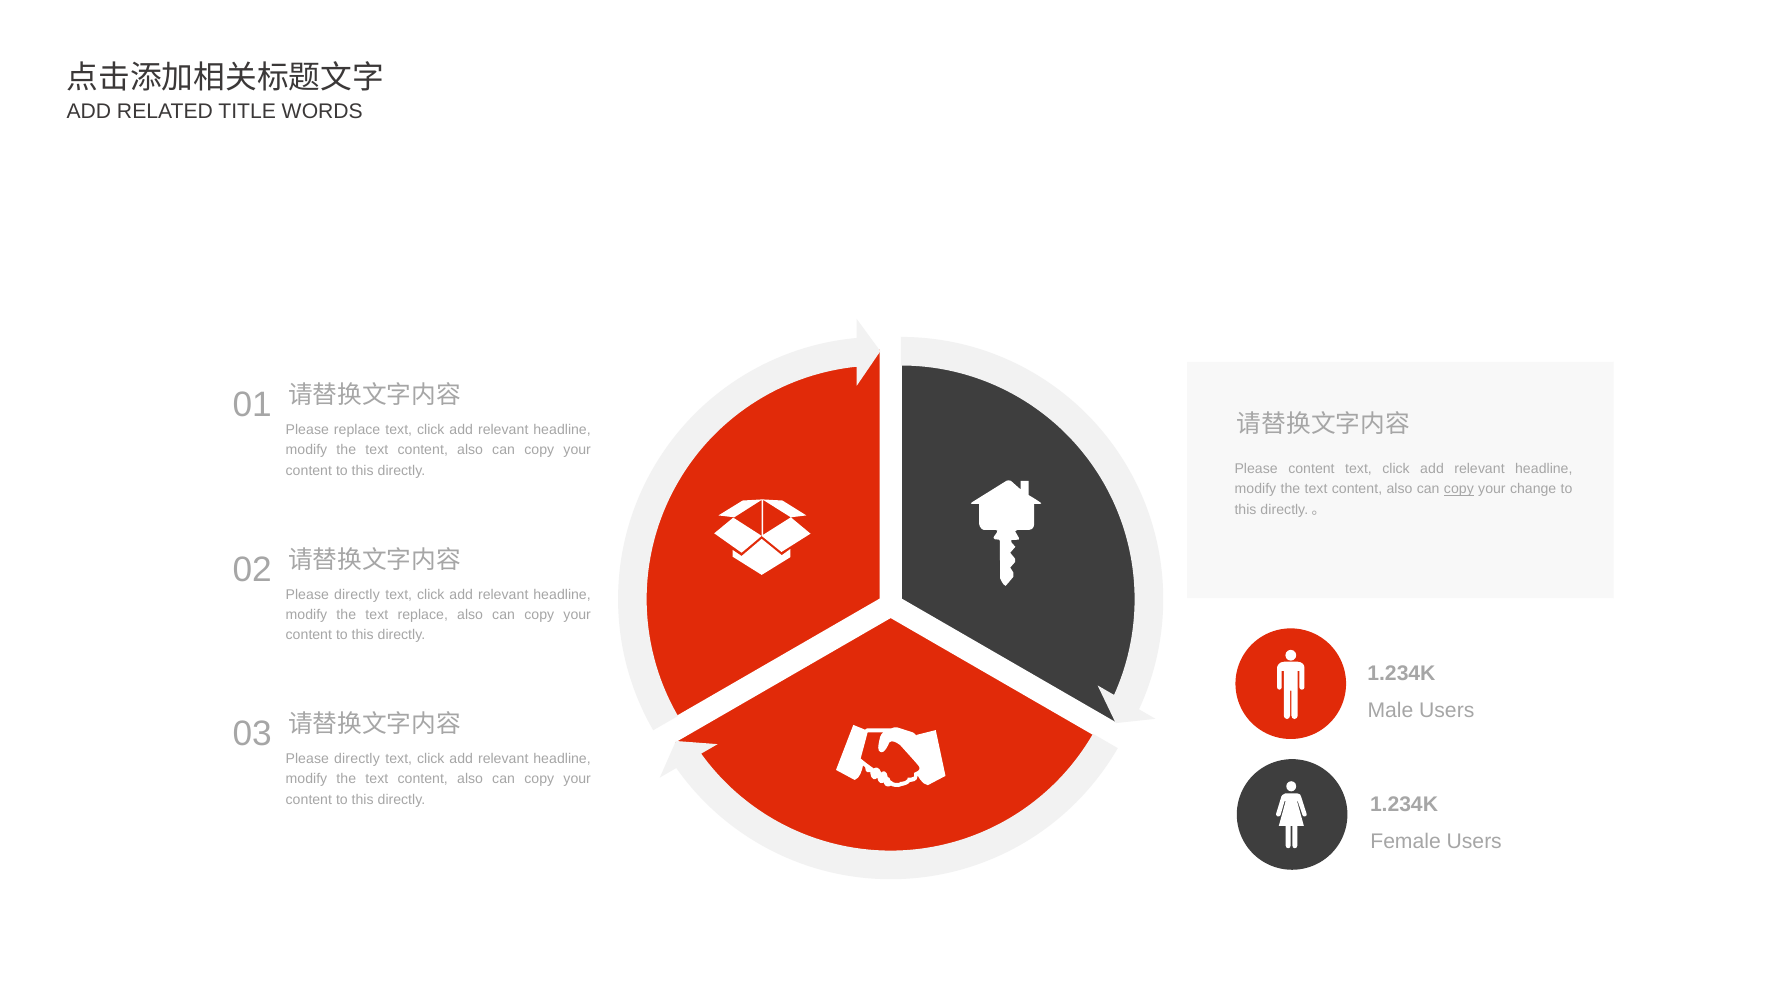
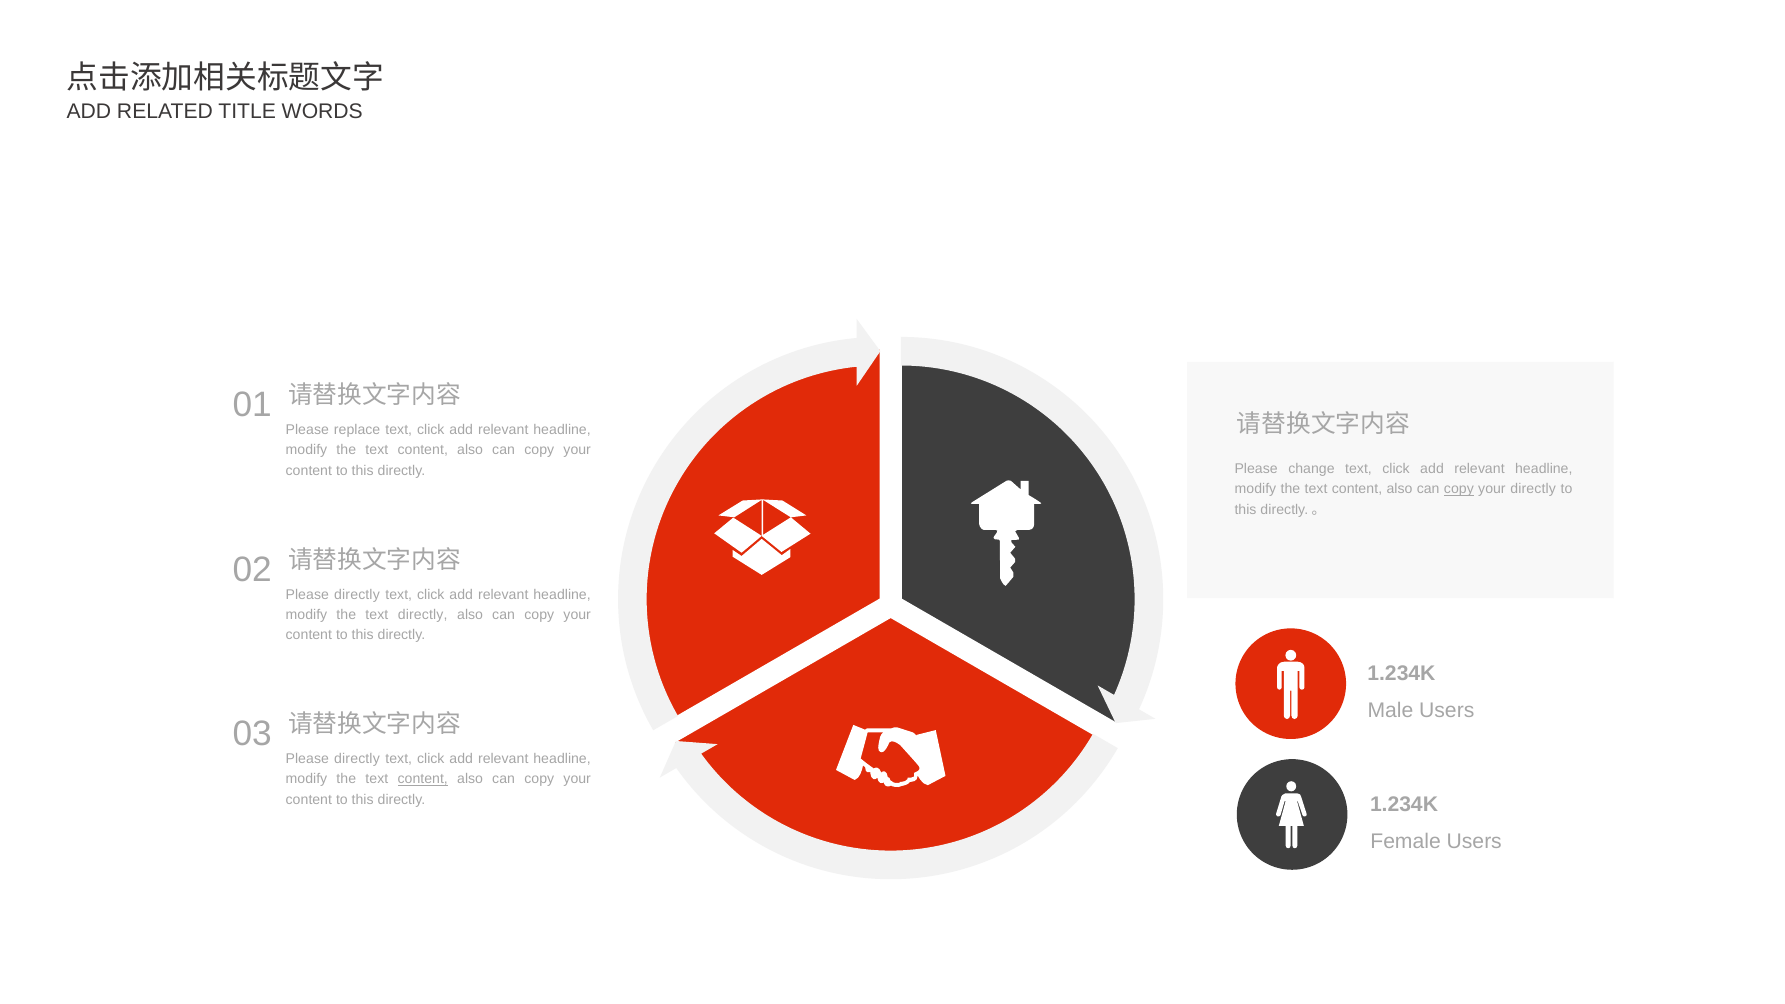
Please content: content -> change (1311, 469)
your change: change -> directly (1533, 489)
text replace: replace -> directly (423, 615)
content underline: none -> present (423, 779)
